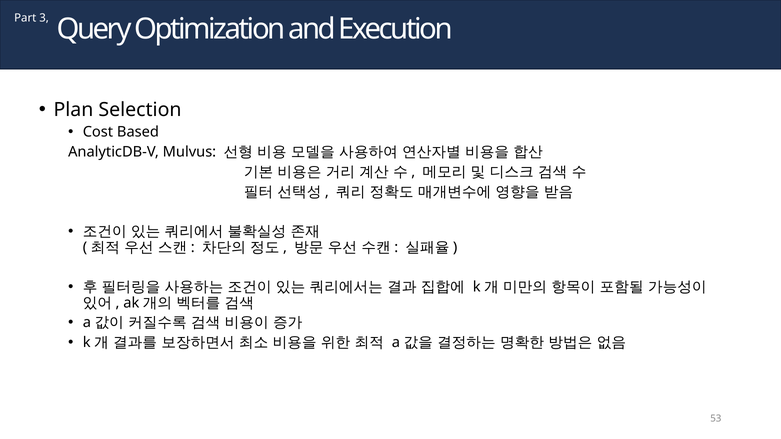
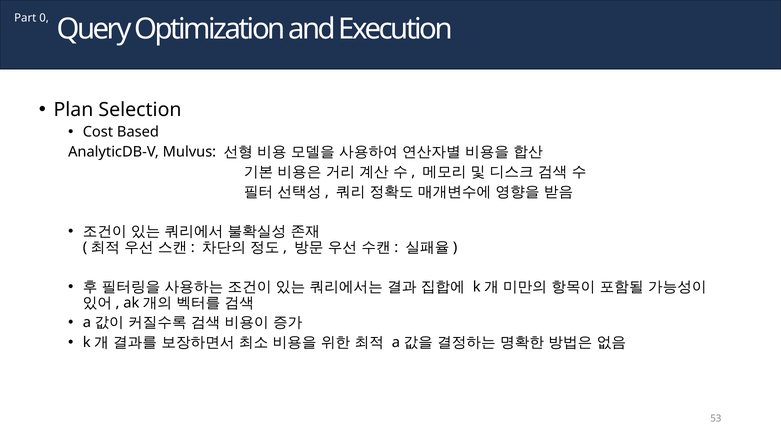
3: 3 -> 0 (44, 18)
